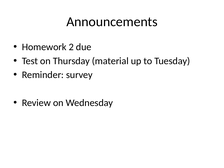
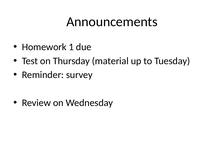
2: 2 -> 1 (71, 47)
